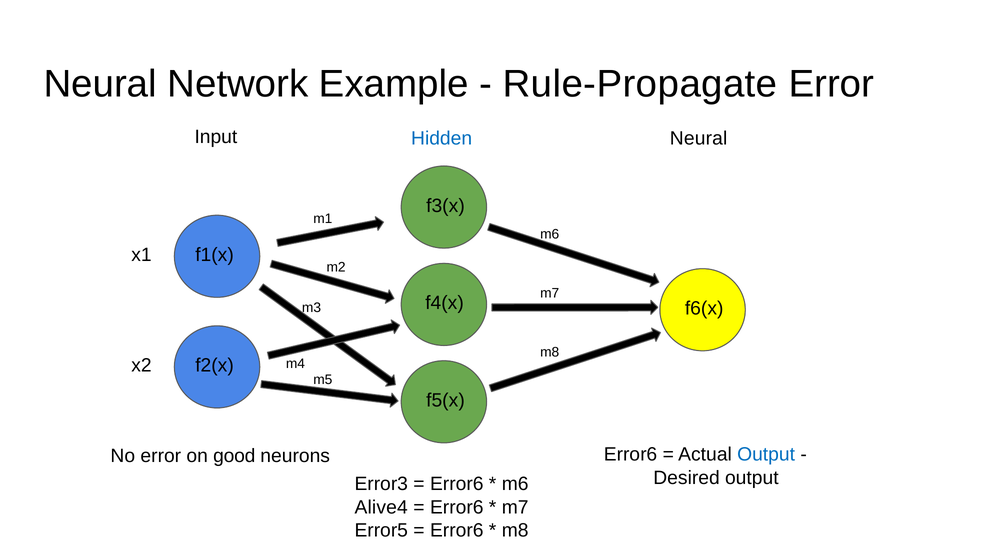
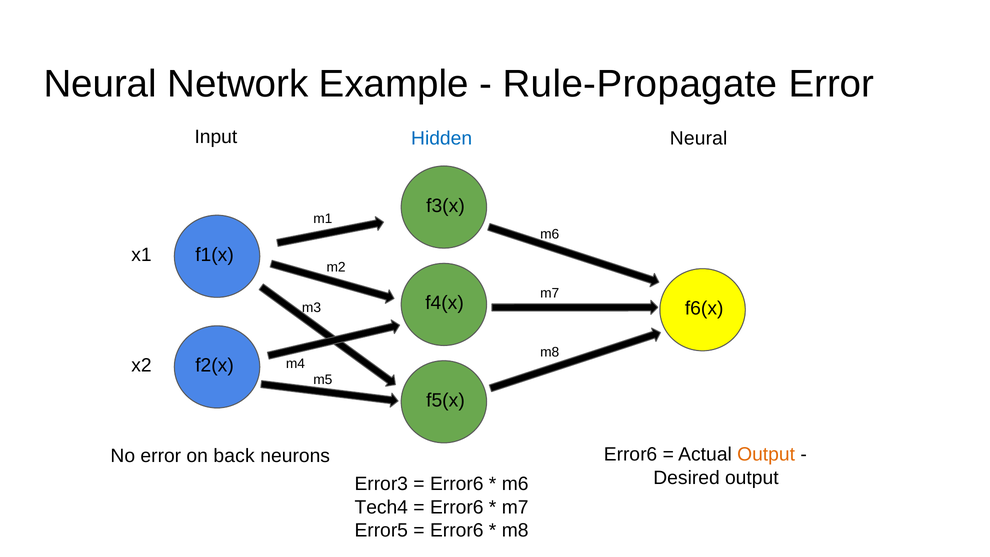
Output colour: blue -> orange (766, 455)
good: good -> back (234, 456)
Alive4: Alive4 -> Tech4 (381, 507)
